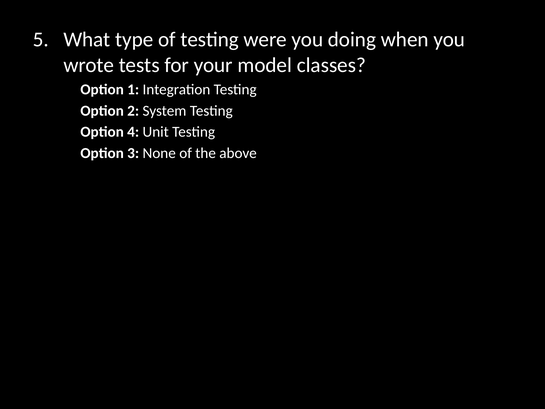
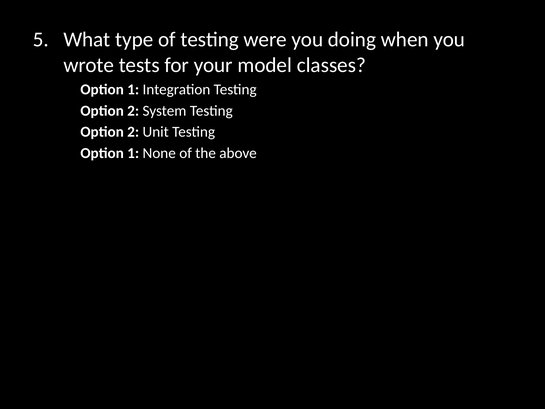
4: 4 -> 2 (133, 132)
3: 3 -> 1 (133, 153)
